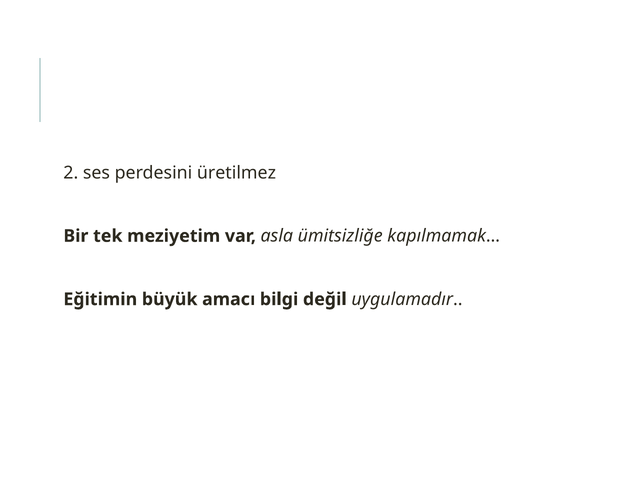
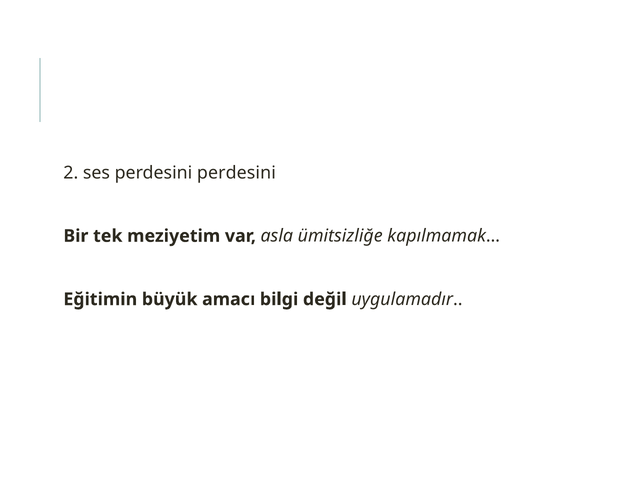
perdesini üretilmez: üretilmez -> perdesini (236, 173)
